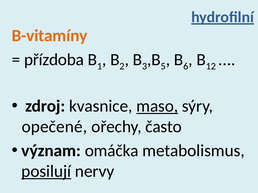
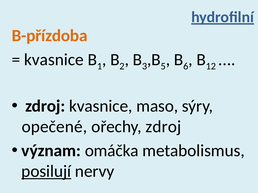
B-vitamíny: B-vitamíny -> B-přízdoba (50, 36)
přízdoba: přízdoba -> kvasnice (54, 60)
maso underline: present -> none (157, 106)
ořechy často: často -> zdroj (163, 127)
